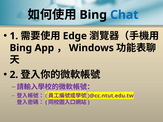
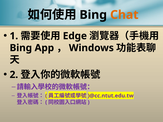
Chat colour: blue -> orange (124, 15)
